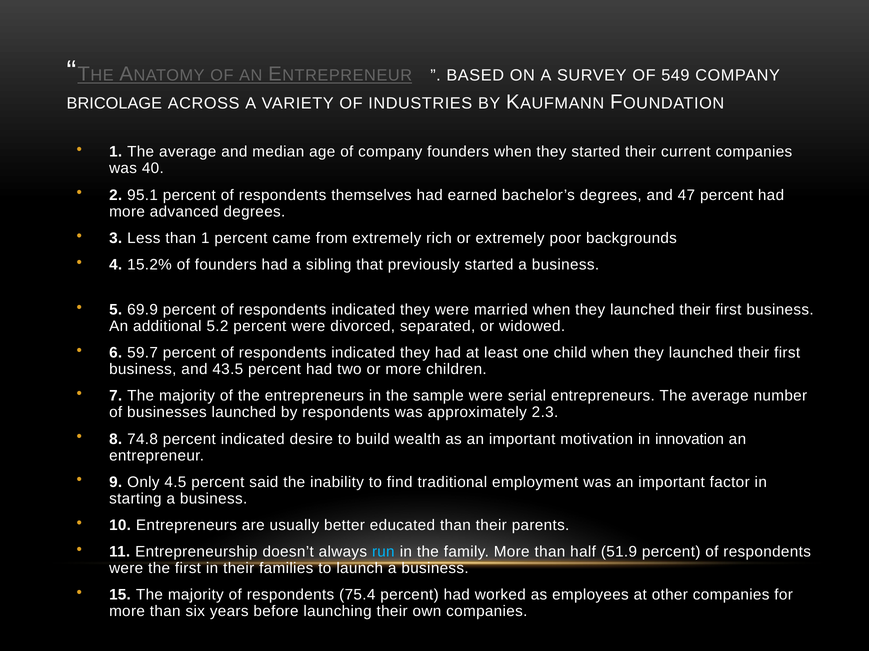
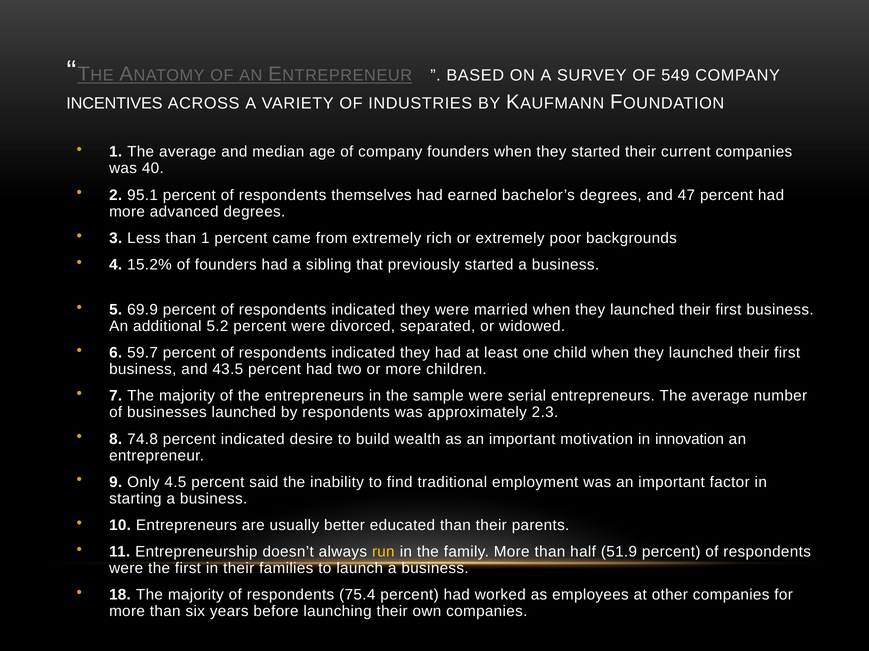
BRICOLAGE: BRICOLAGE -> INCENTIVES (114, 103)
run colour: light blue -> yellow (383, 552)
15: 15 -> 18 (120, 596)
